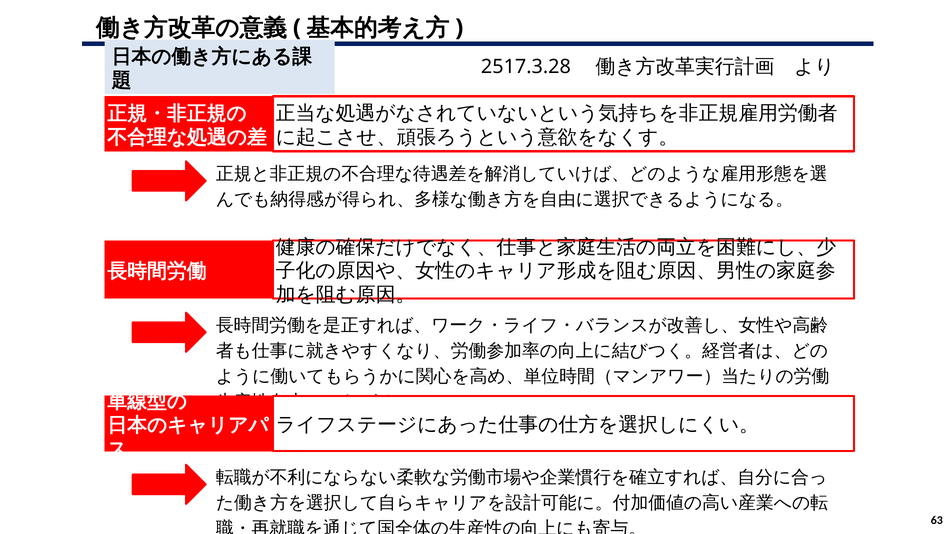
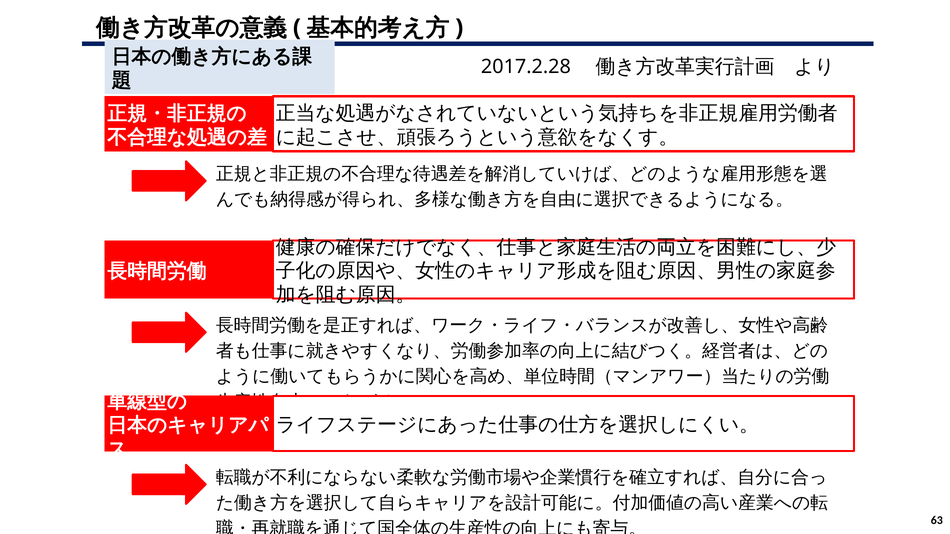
2517.3.28: 2517.3.28 -> 2017.2.28 (526, 67)
